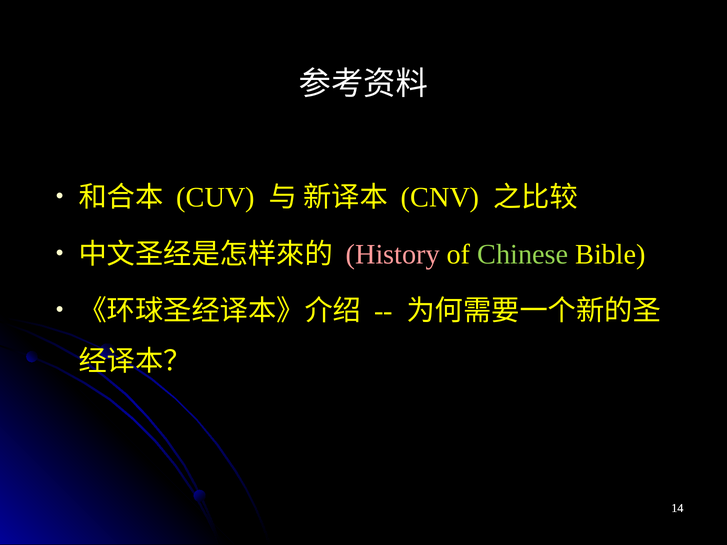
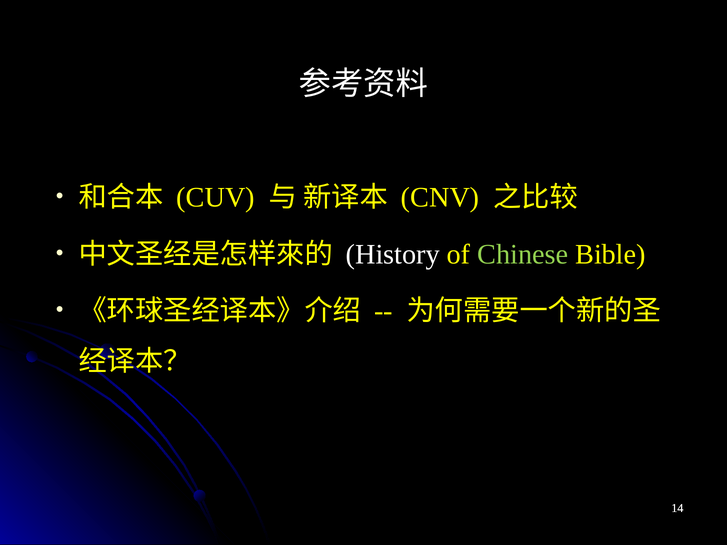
History colour: pink -> white (393, 254)
